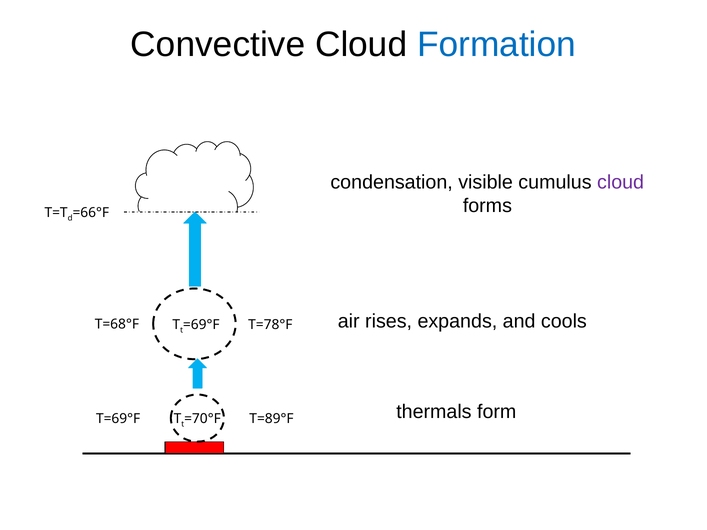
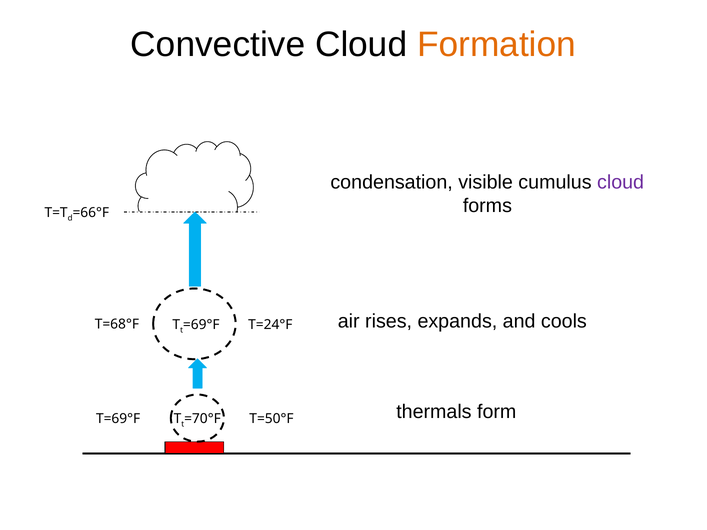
Formation colour: blue -> orange (497, 45)
T=78°F: T=78°F -> T=24°F (270, 325)
T=89°F: T=89°F -> T=50°F (271, 419)
